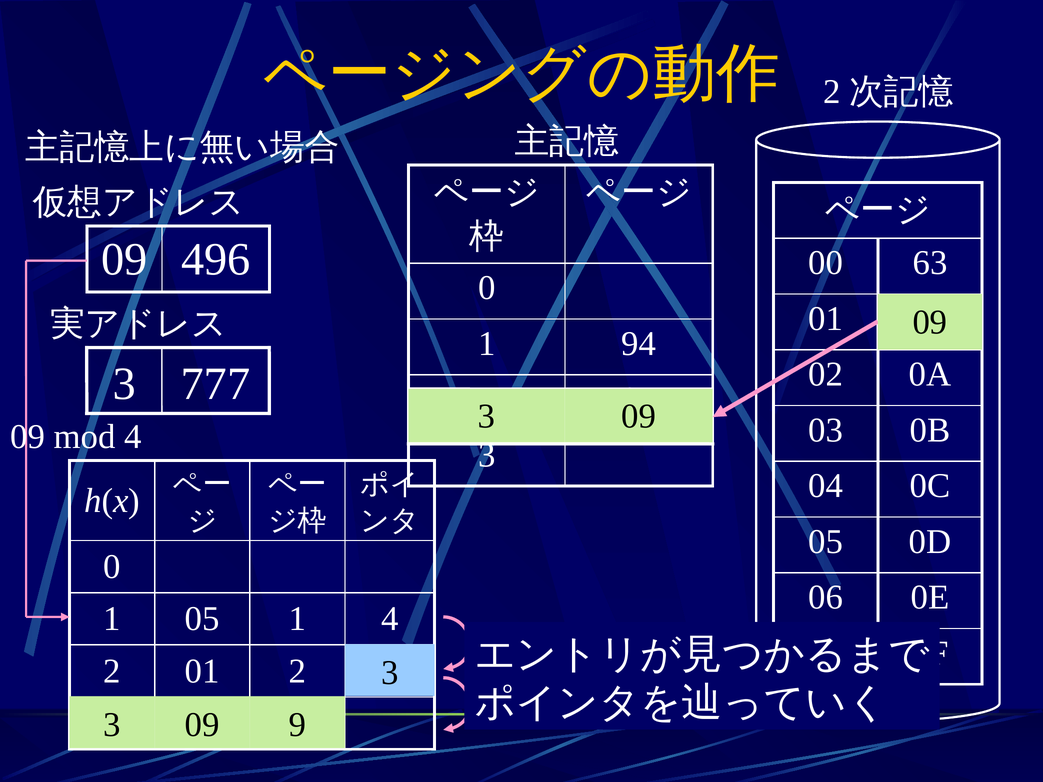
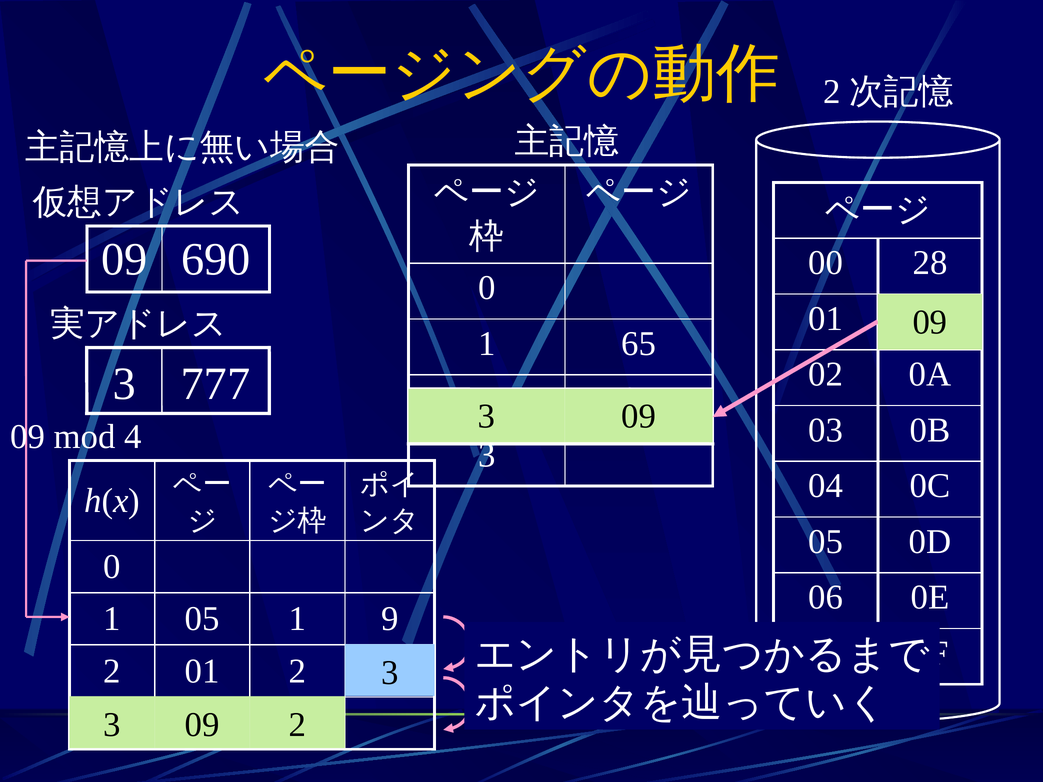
496: 496 -> 690 (216, 259)
63: 63 -> 28 (930, 263)
94: 94 -> 65 (639, 344)
1 4: 4 -> 9 (390, 619)
09 9: 9 -> 2 (297, 725)
